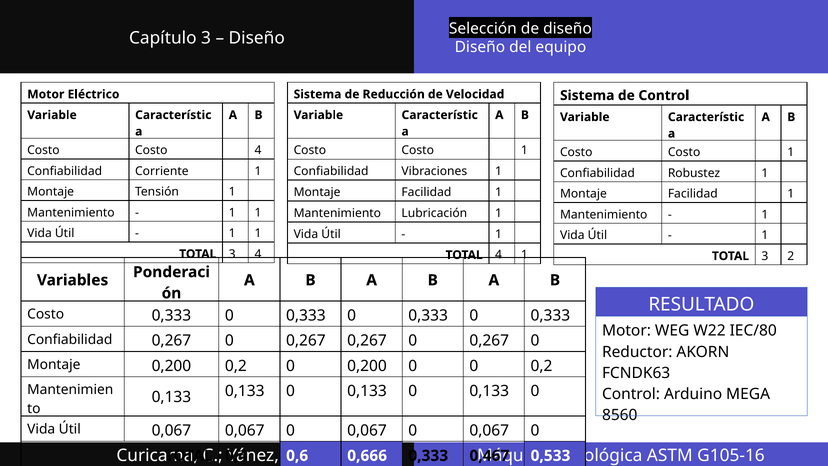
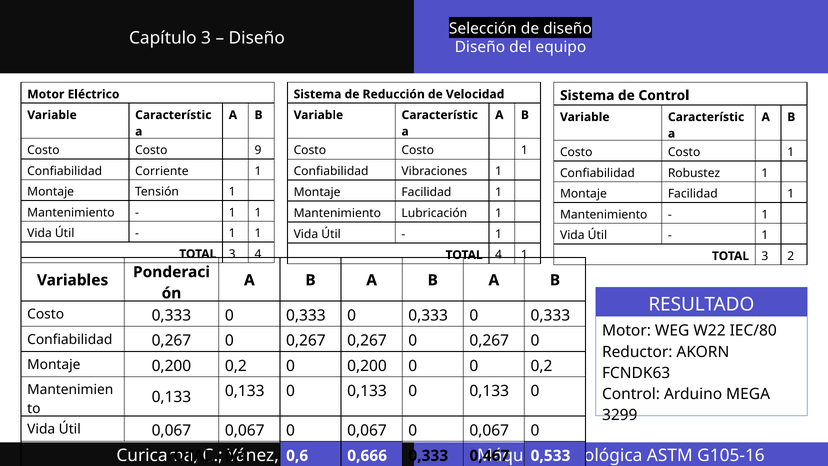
Costo 4: 4 -> 9 (258, 150)
8560: 8560 -> 3299 (620, 415)
